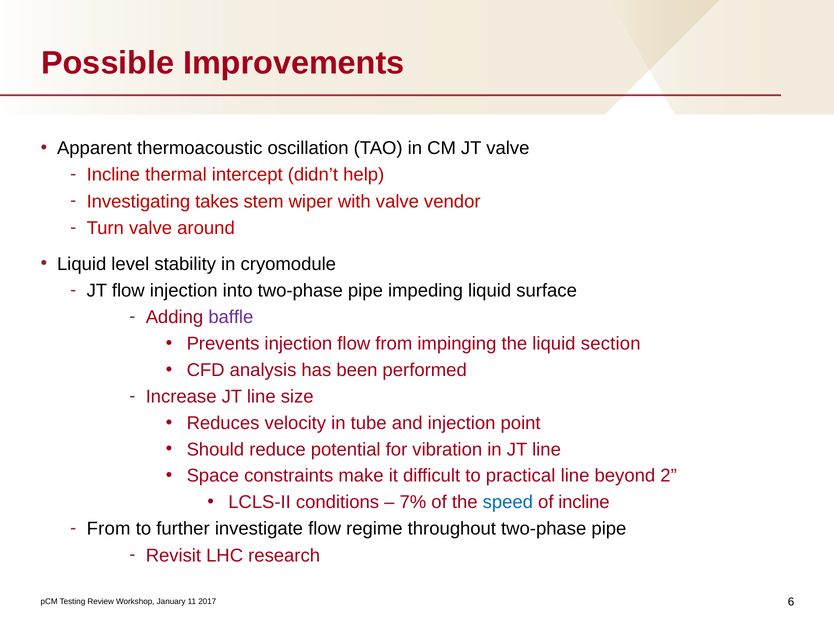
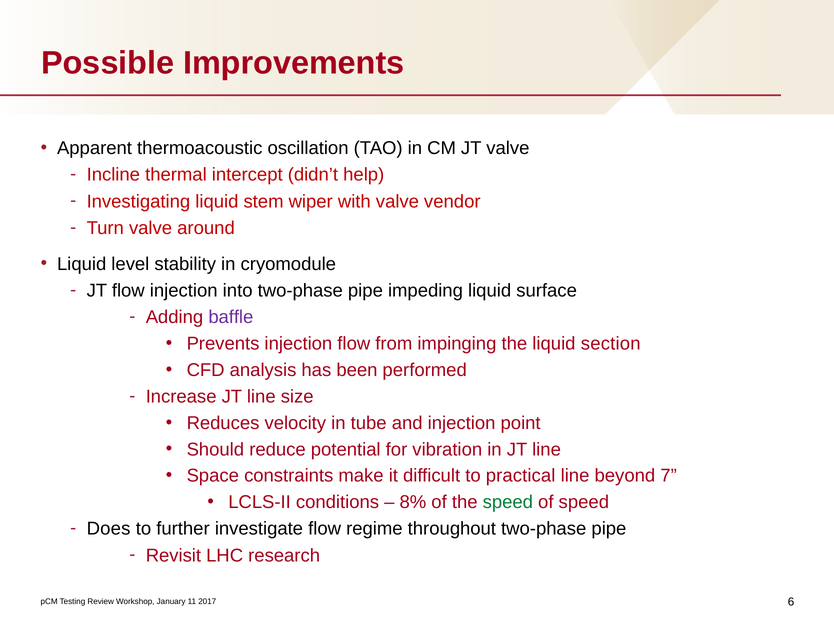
Investigating takes: takes -> liquid (217, 202)
2: 2 -> 7 (669, 476)
7%: 7% -> 8% (413, 503)
speed colour: blue -> green (508, 503)
of incline: incline -> speed (584, 503)
From: From -> Does (109, 529)
